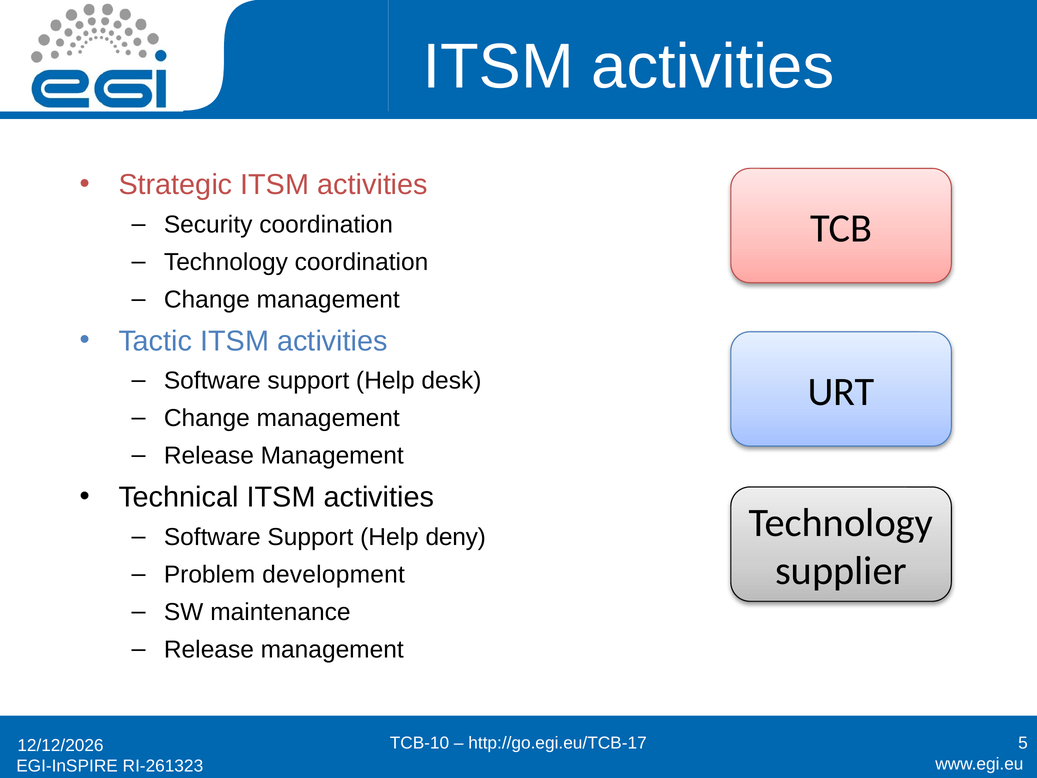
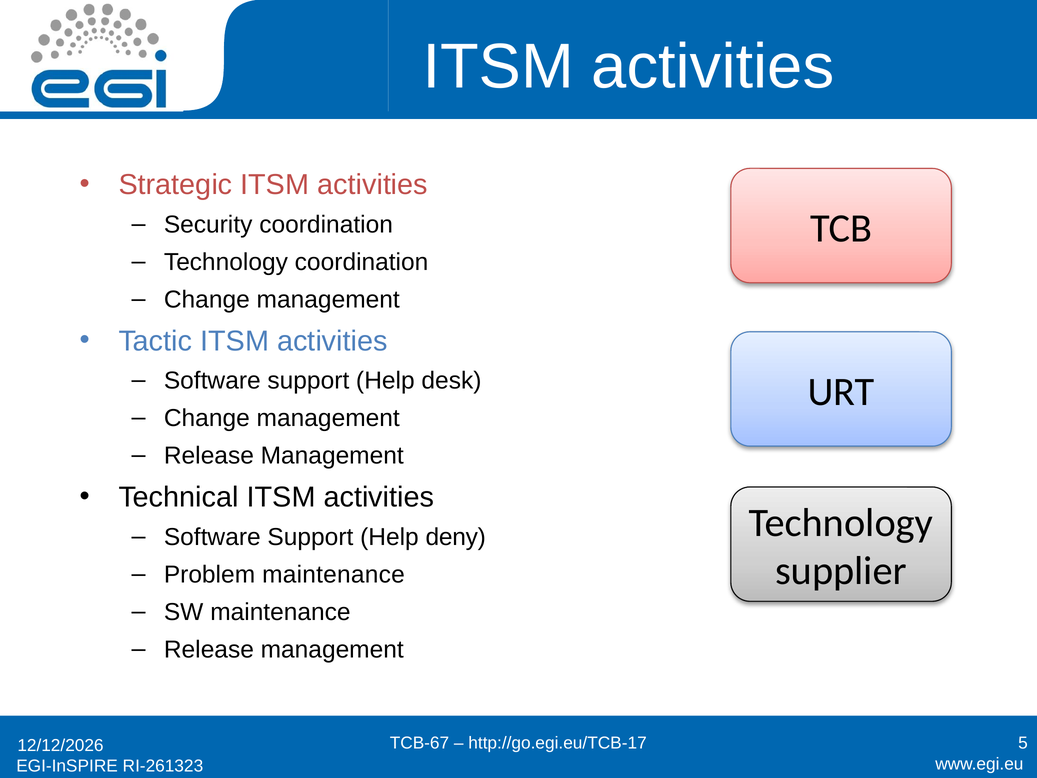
Problem development: development -> maintenance (333, 574)
TCB-10: TCB-10 -> TCB-67 (419, 743)
